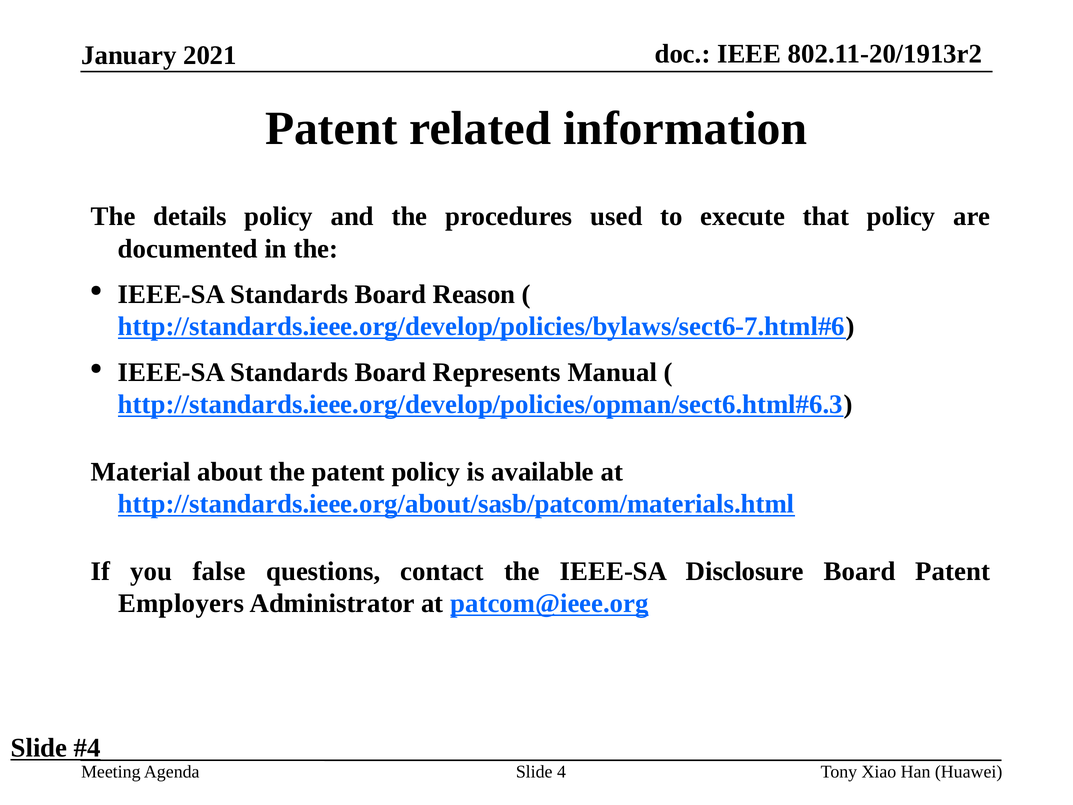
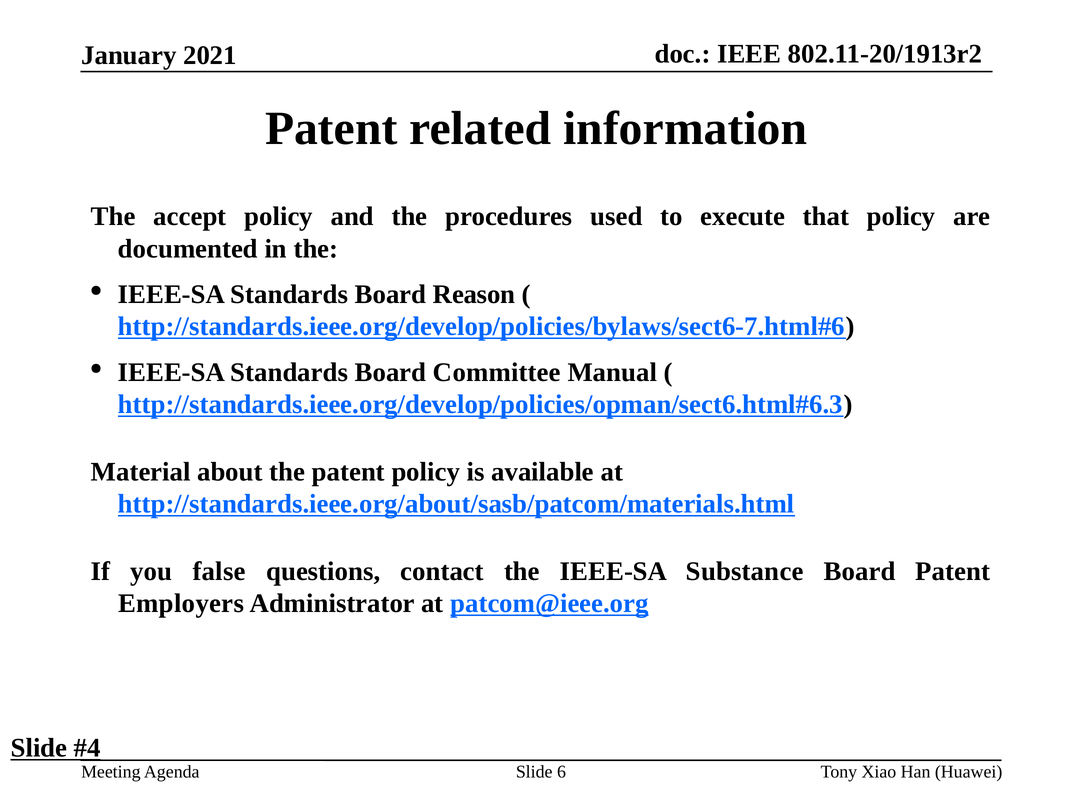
details: details -> accept (190, 216)
Represents: Represents -> Committee (497, 372)
Disclosure: Disclosure -> Substance (745, 571)
4: 4 -> 6 (561, 772)
